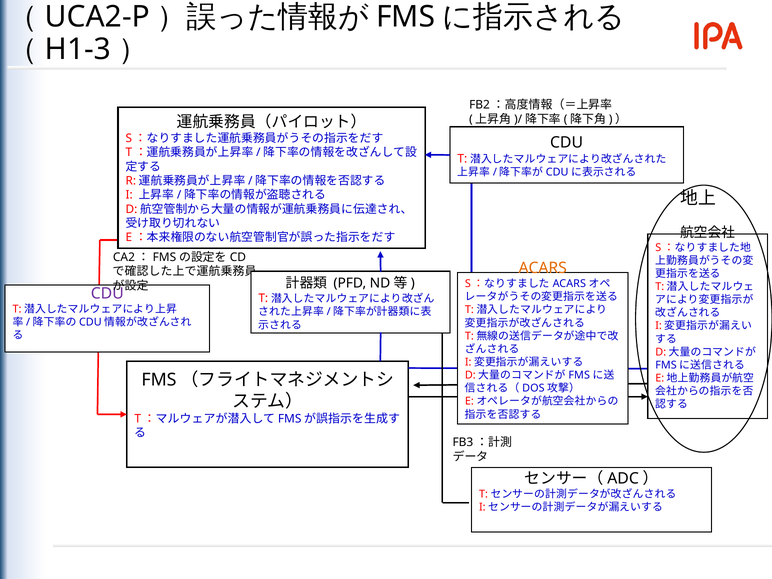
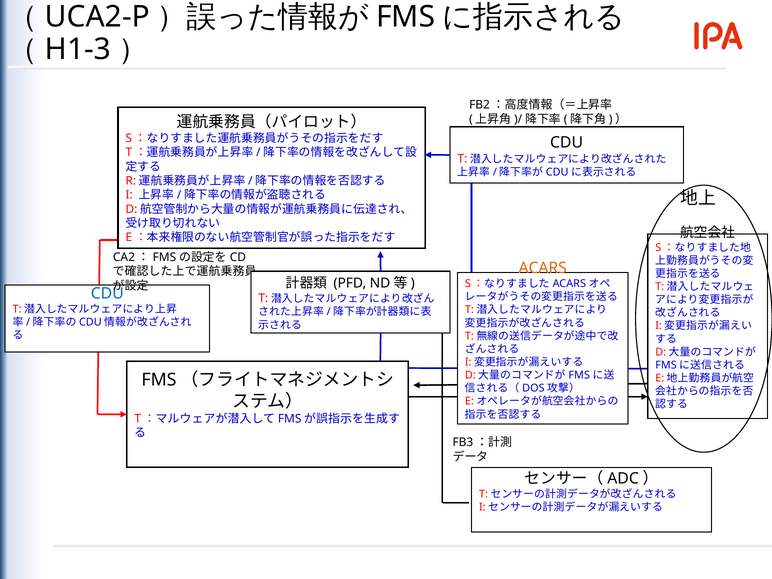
CDU colour: purple -> blue (107, 293)
